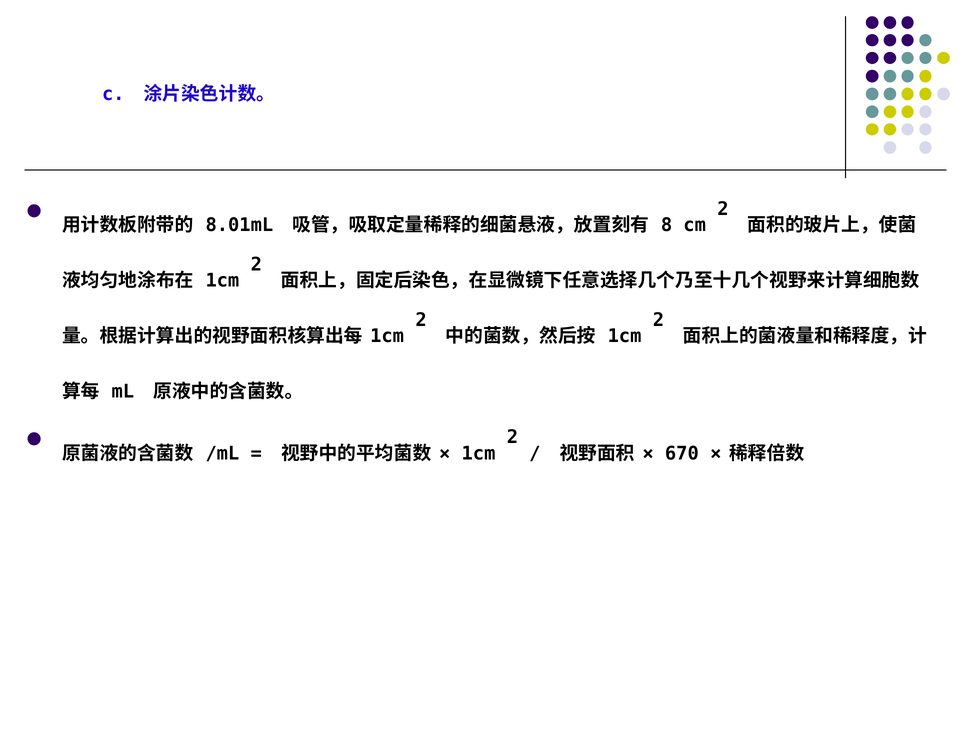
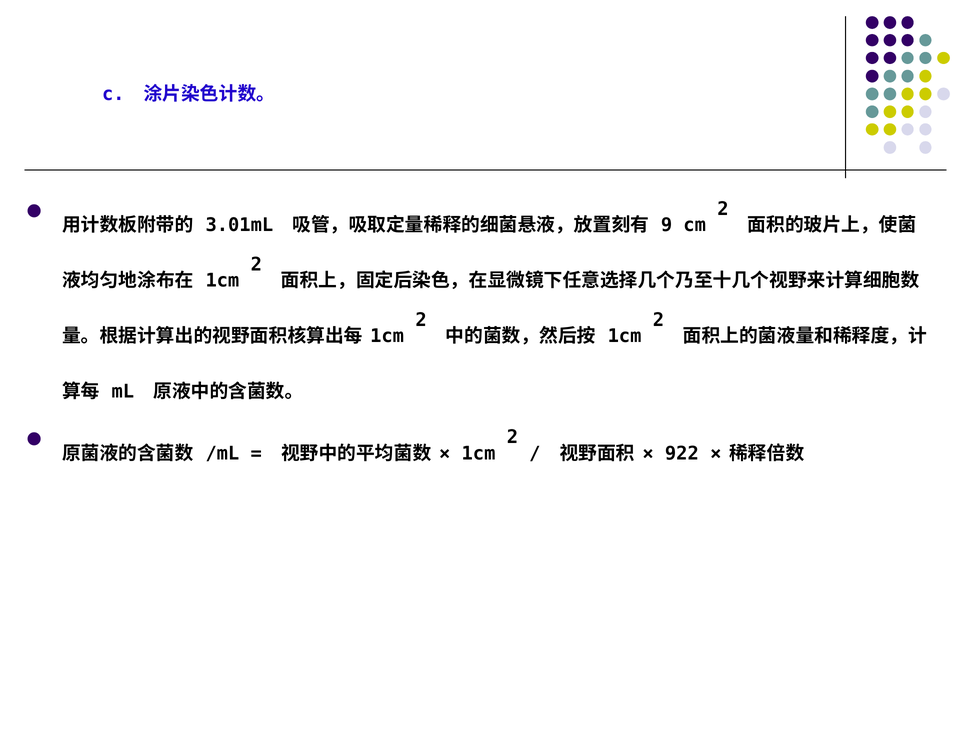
8.01mL: 8.01mL -> 3.01mL (239, 225)
8: 8 -> 9 (667, 225)
670: 670 -> 922 (682, 453)
